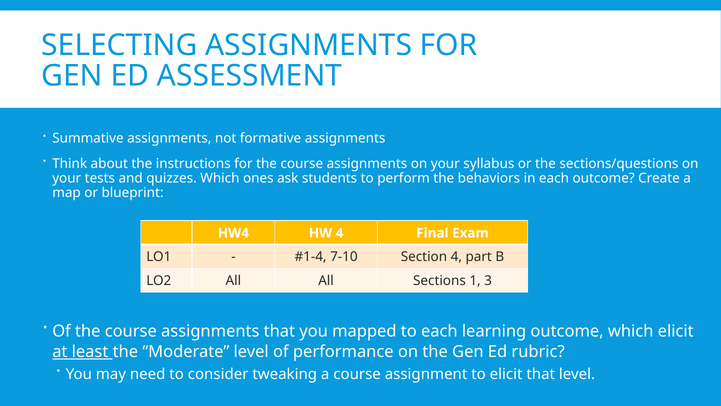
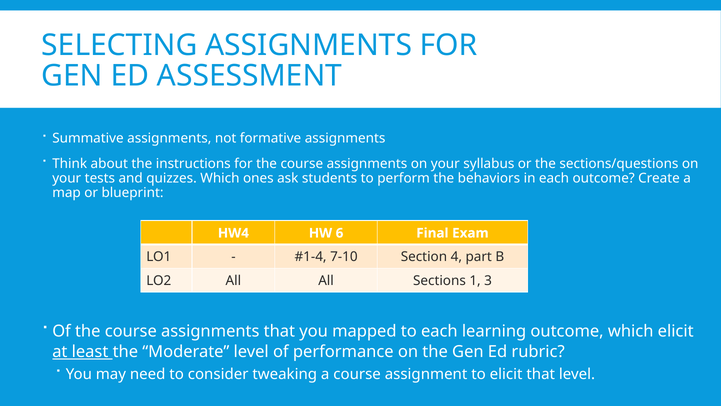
HW 4: 4 -> 6 (340, 233)
